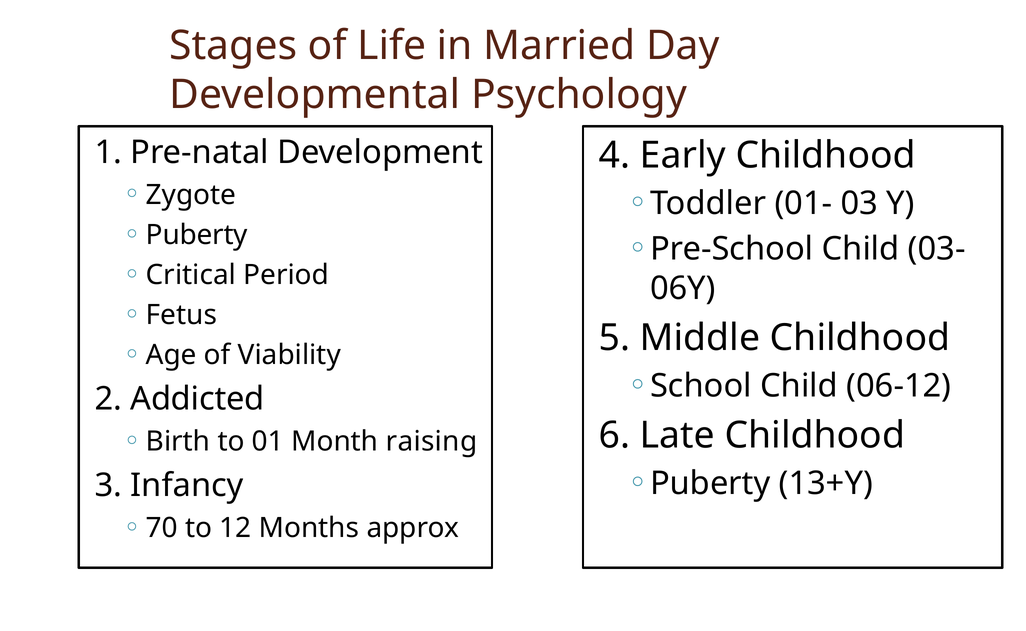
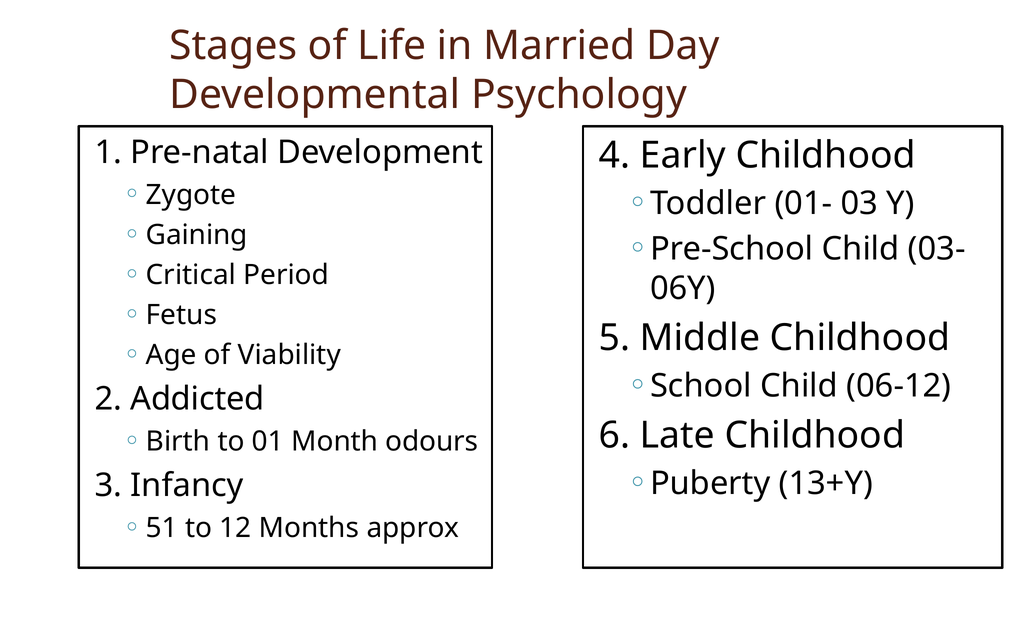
Puberty: Puberty -> Gaining (197, 235)
raising: raising -> odours (432, 441)
70: 70 -> 51 (162, 527)
